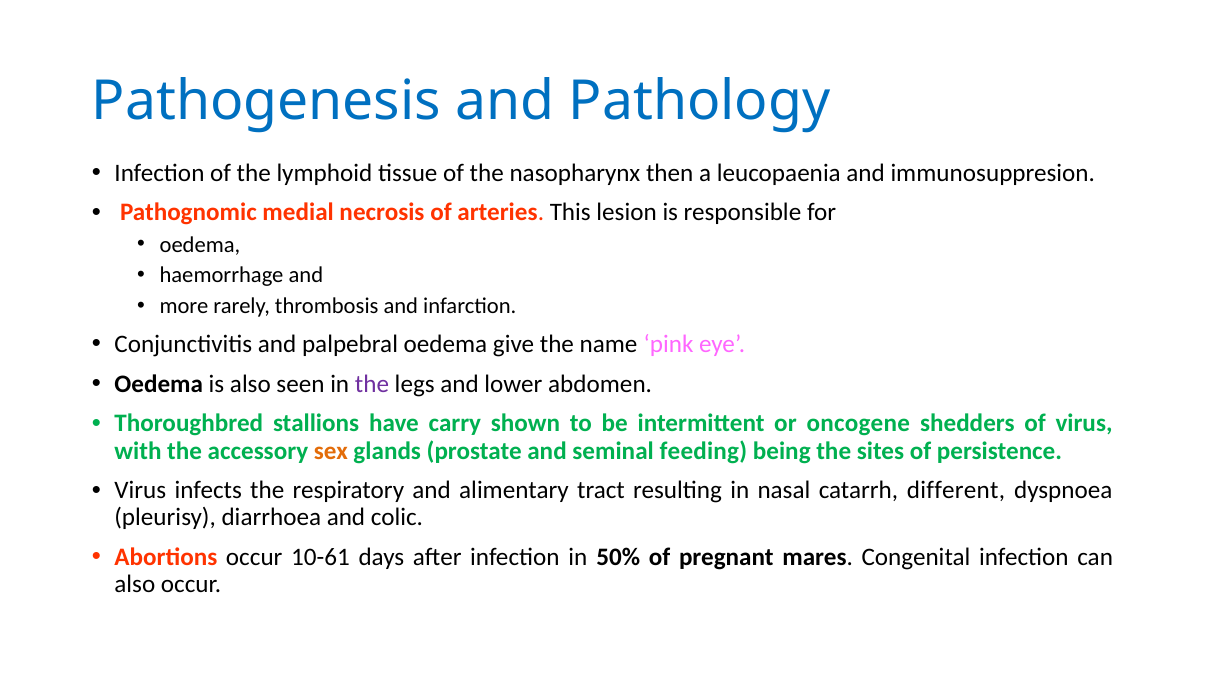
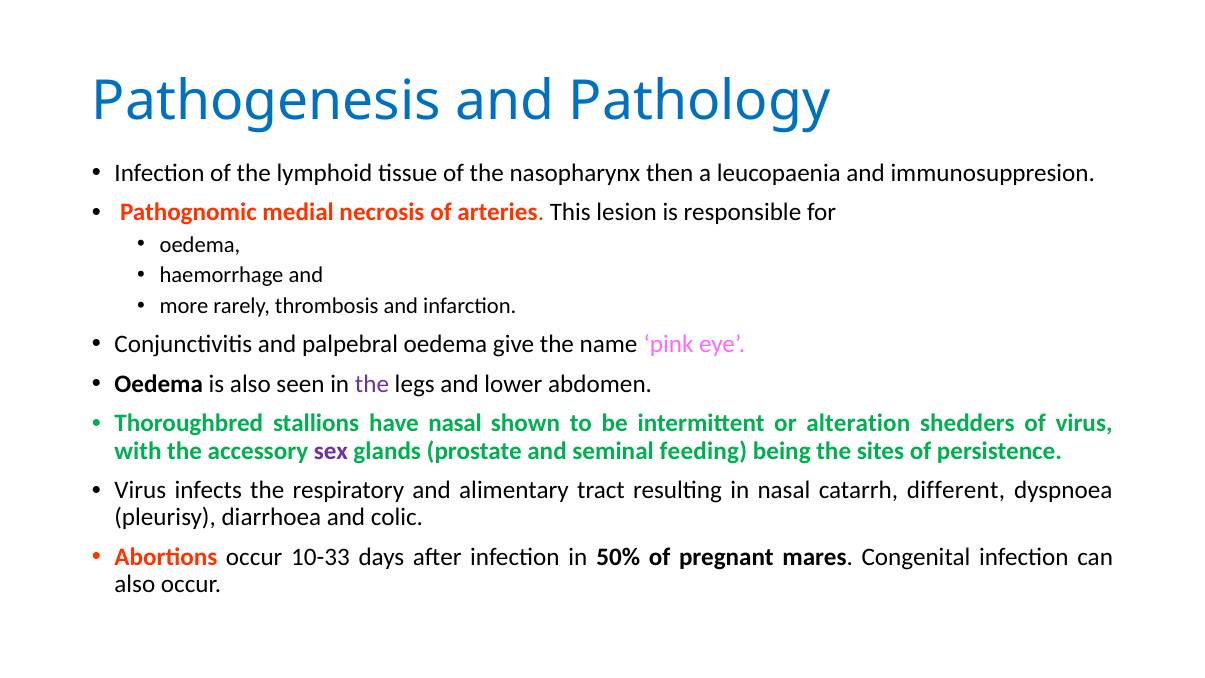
have carry: carry -> nasal (455, 424)
oncogene: oncogene -> alteration (858, 424)
sex colour: orange -> purple (331, 451)
10-61: 10-61 -> 10-33 (320, 557)
